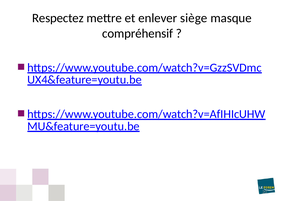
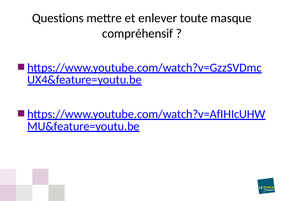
Respectez: Respectez -> Questions (58, 18)
siège: siège -> toute (194, 18)
